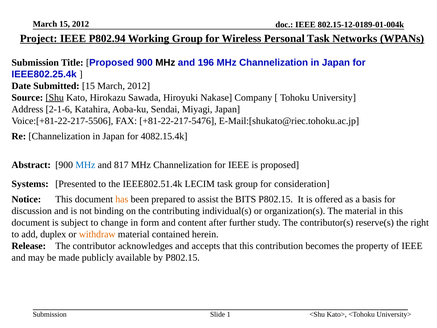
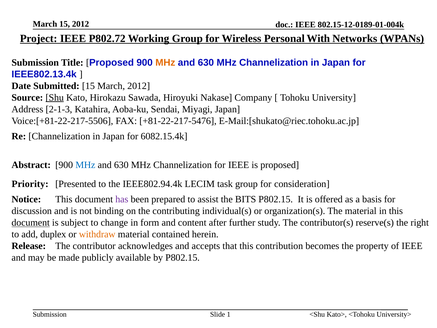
P802.94: P802.94 -> P802.72 (107, 39)
Personal Task: Task -> With (318, 39)
MHz colour: black -> orange (165, 63)
196: 196 -> 630 (206, 63)
IEEE802.25.4k: IEEE802.25.4k -> IEEE802.13.4k (44, 74)
2-1-6: 2-1-6 -> 2-1-3 (59, 109)
4082.15.4k: 4082.15.4k -> 6082.15.4k (164, 136)
817: 817 -> 630 (121, 165)
Systems: Systems -> Priority (30, 184)
IEEE802.51.4k: IEEE802.51.4k -> IEEE802.94.4k (152, 184)
has colour: orange -> purple (122, 199)
document underline: none -> present (31, 222)
